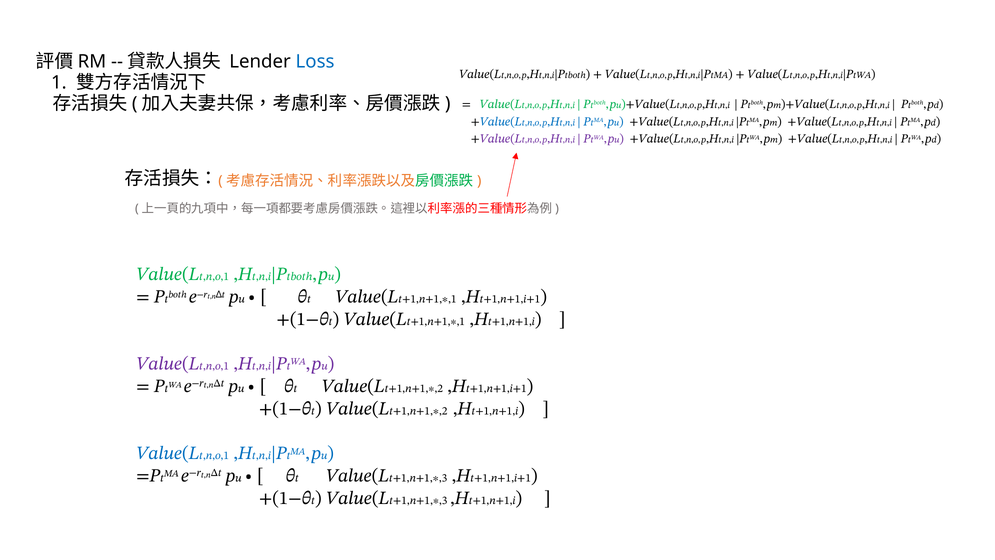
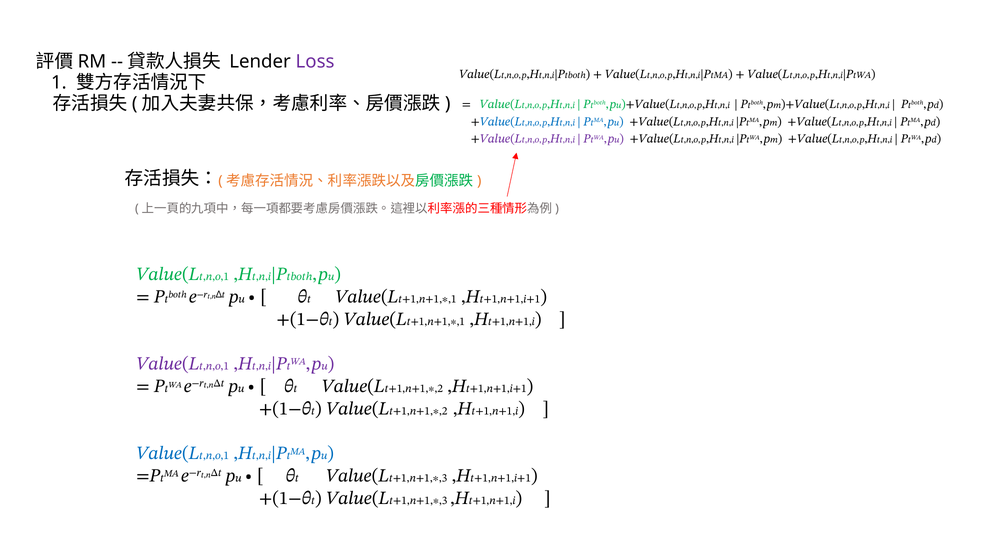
Loss colour: blue -> purple (315, 62)
